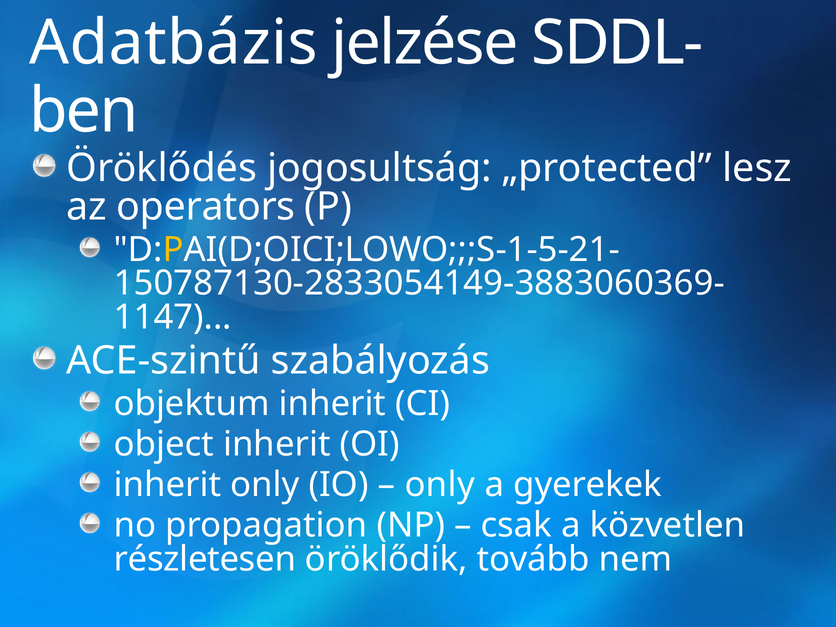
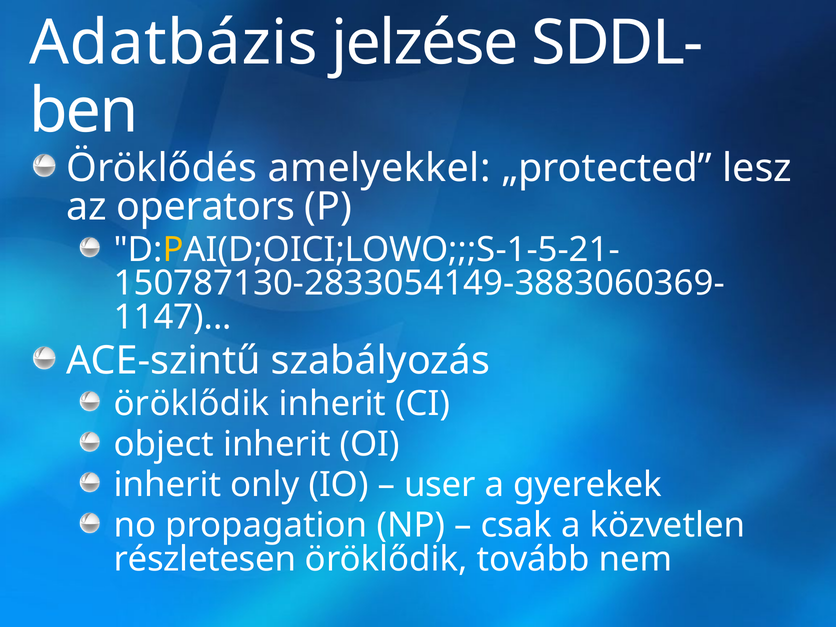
jogosultság: jogosultság -> amelyekkel (379, 168)
objektum: objektum -> öröklődik (192, 404)
only: only -> user (440, 485)
